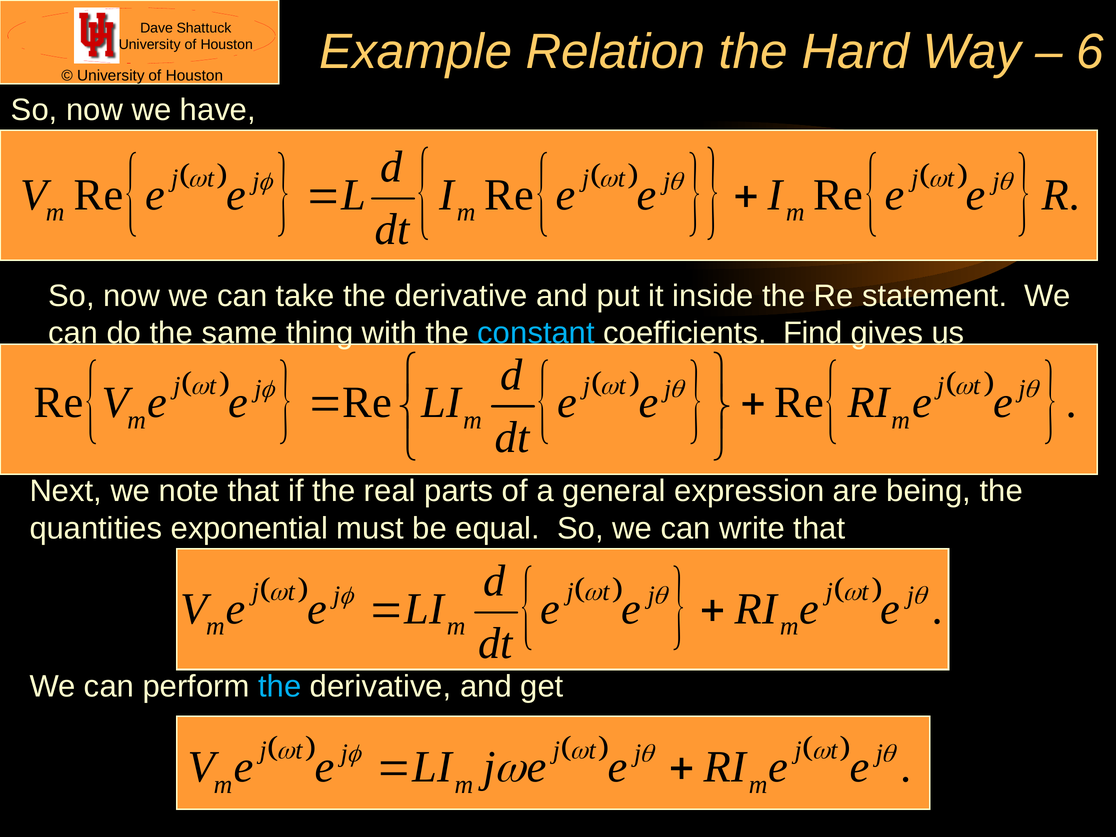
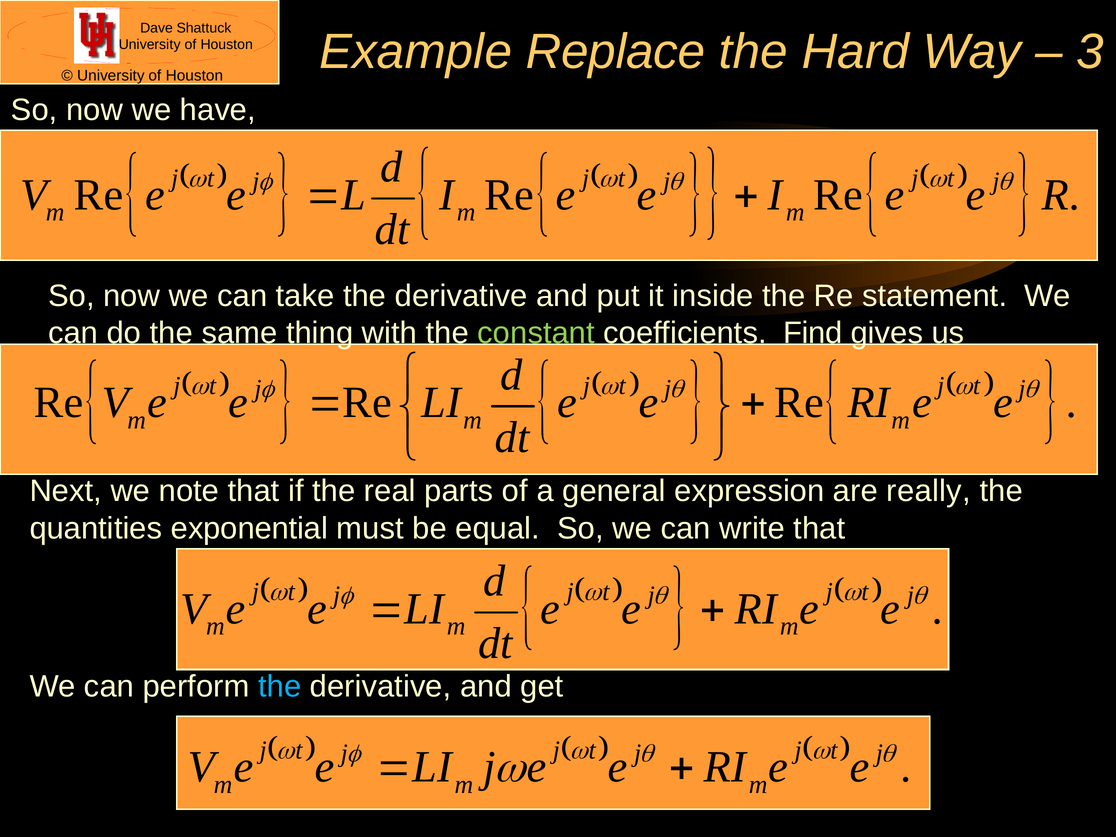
Relation: Relation -> Replace (616, 52)
6: 6 -> 3 (1090, 52)
constant colour: light blue -> light green (536, 333)
being: being -> really (929, 491)
